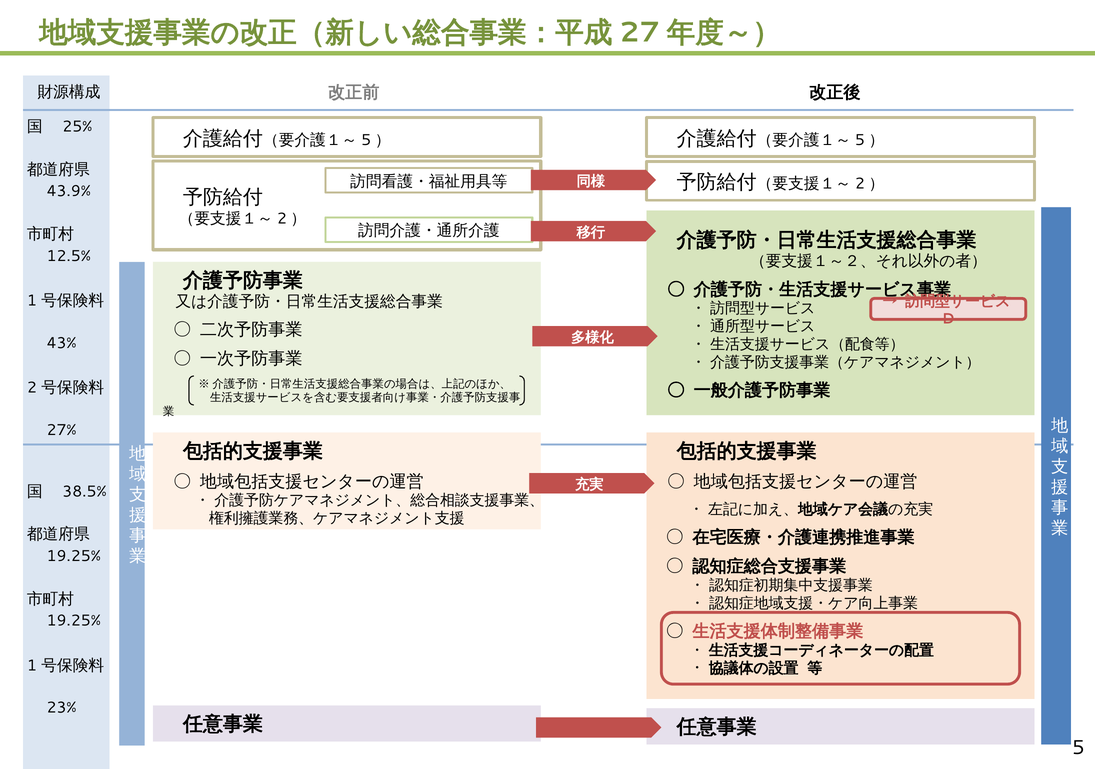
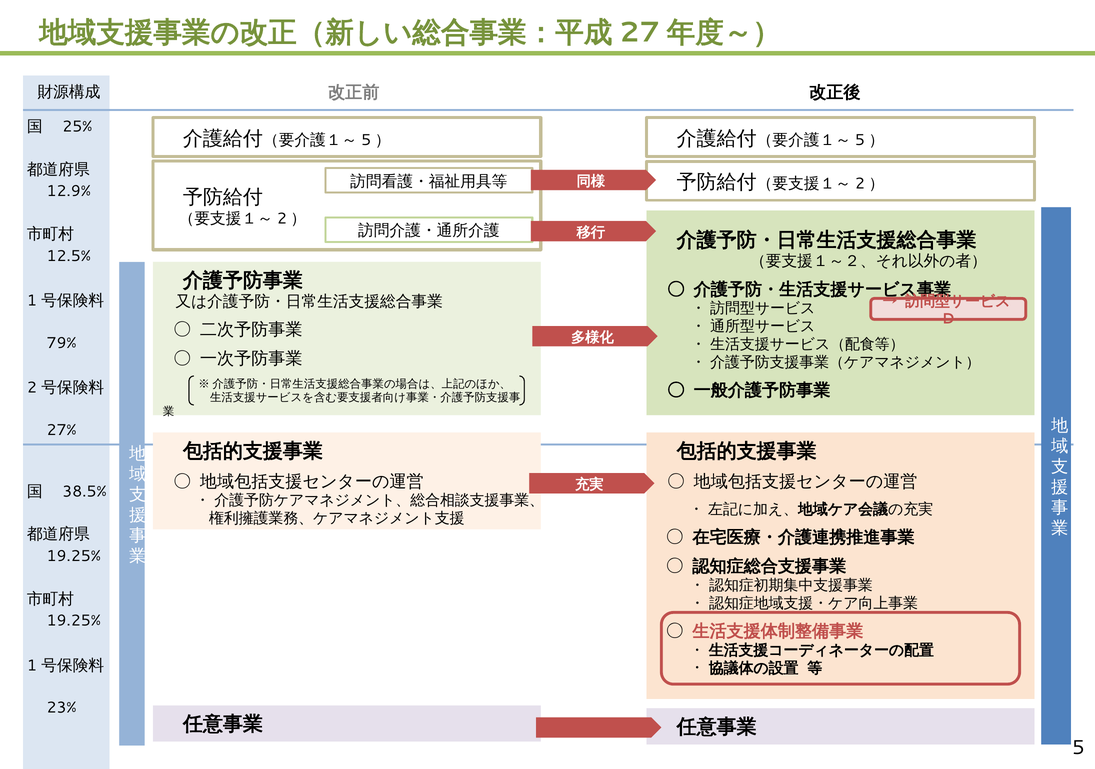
43.9%: 43.9% -> 12.9% (69, 191)
43%: 43% -> 79% (62, 343)
